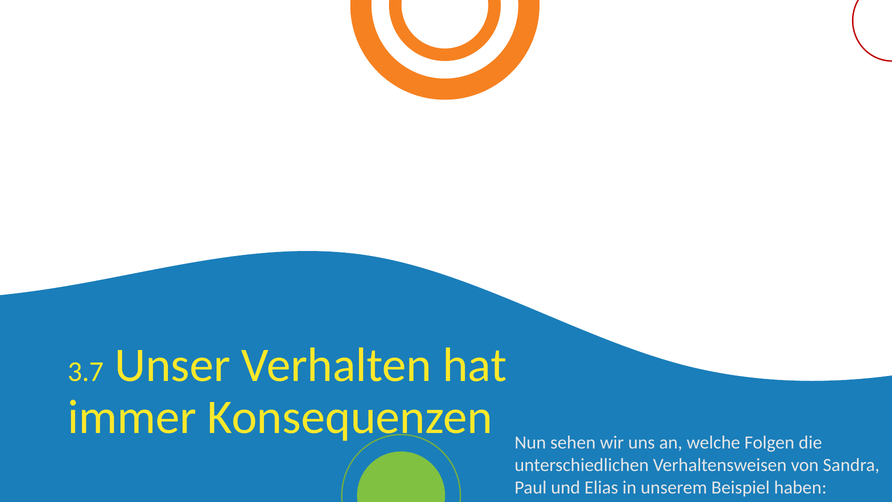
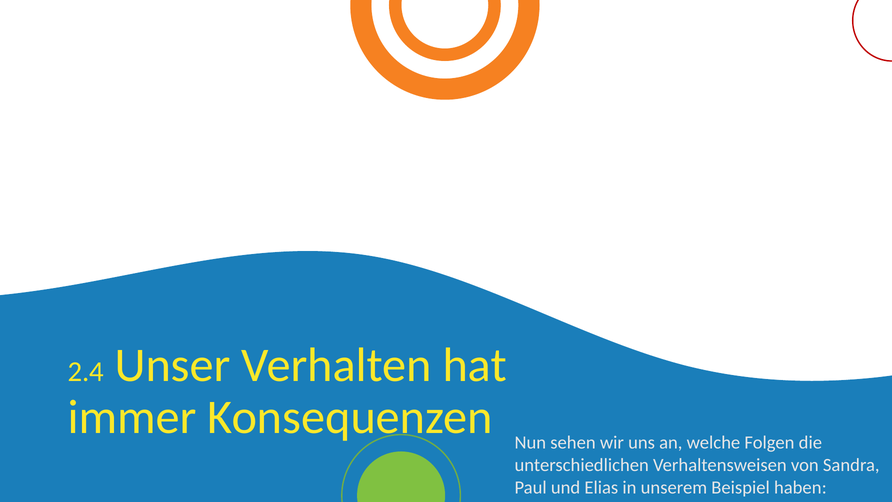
3.7: 3.7 -> 2.4 (86, 371)
